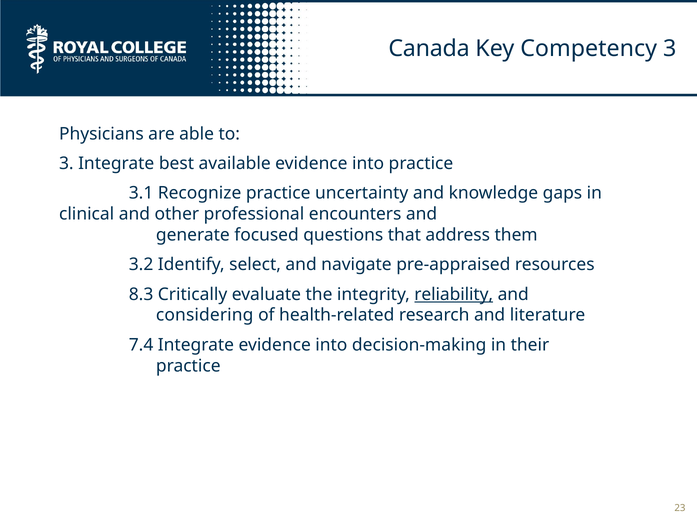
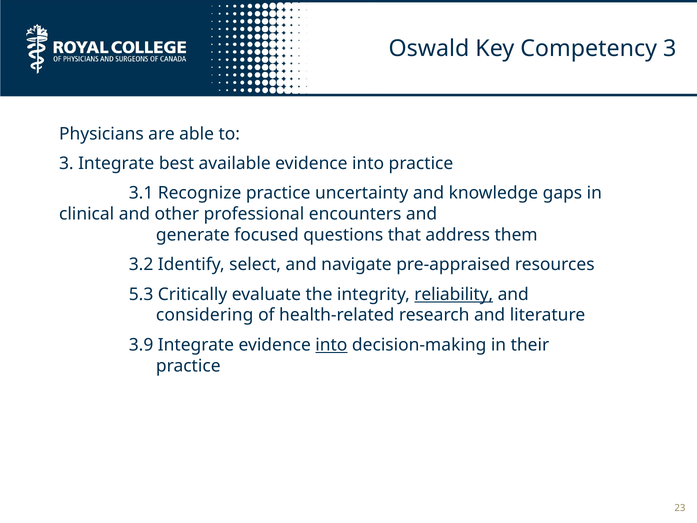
Canada: Canada -> Oswald (429, 49)
8.3: 8.3 -> 5.3 (141, 294)
7.4: 7.4 -> 3.9 (141, 345)
into underline: none -> present (331, 345)
